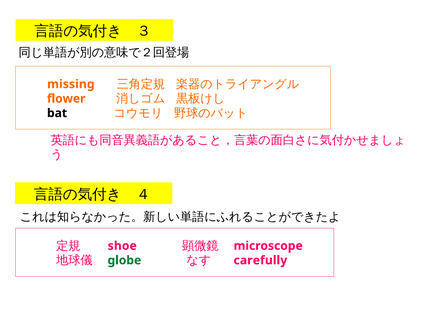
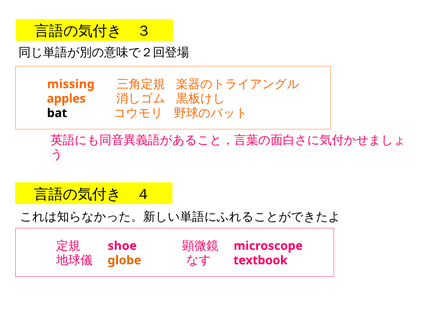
flower: flower -> apples (66, 99)
globe colour: green -> orange (124, 261)
carefully: carefully -> textbook (260, 261)
